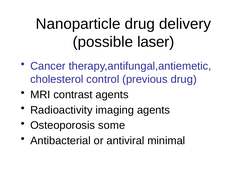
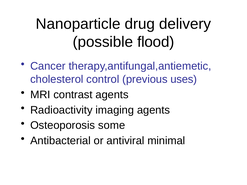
laser: laser -> flood (156, 42)
previous drug: drug -> uses (184, 79)
